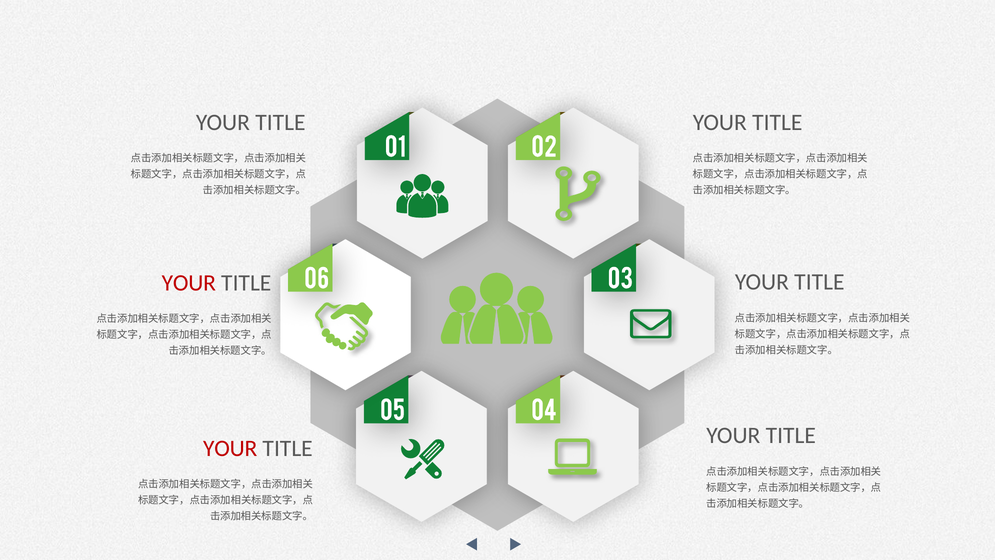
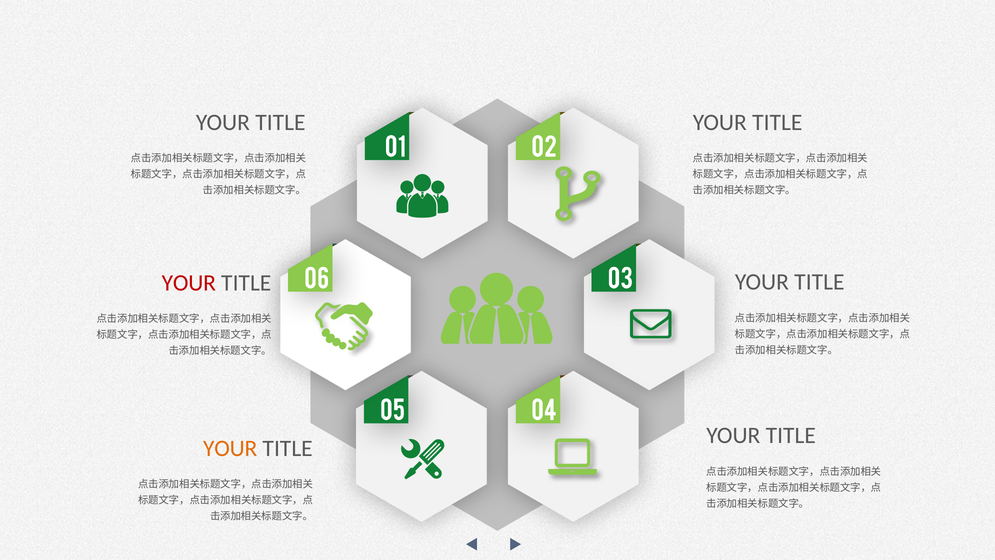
YOUR colour: red -> orange (230, 448)
